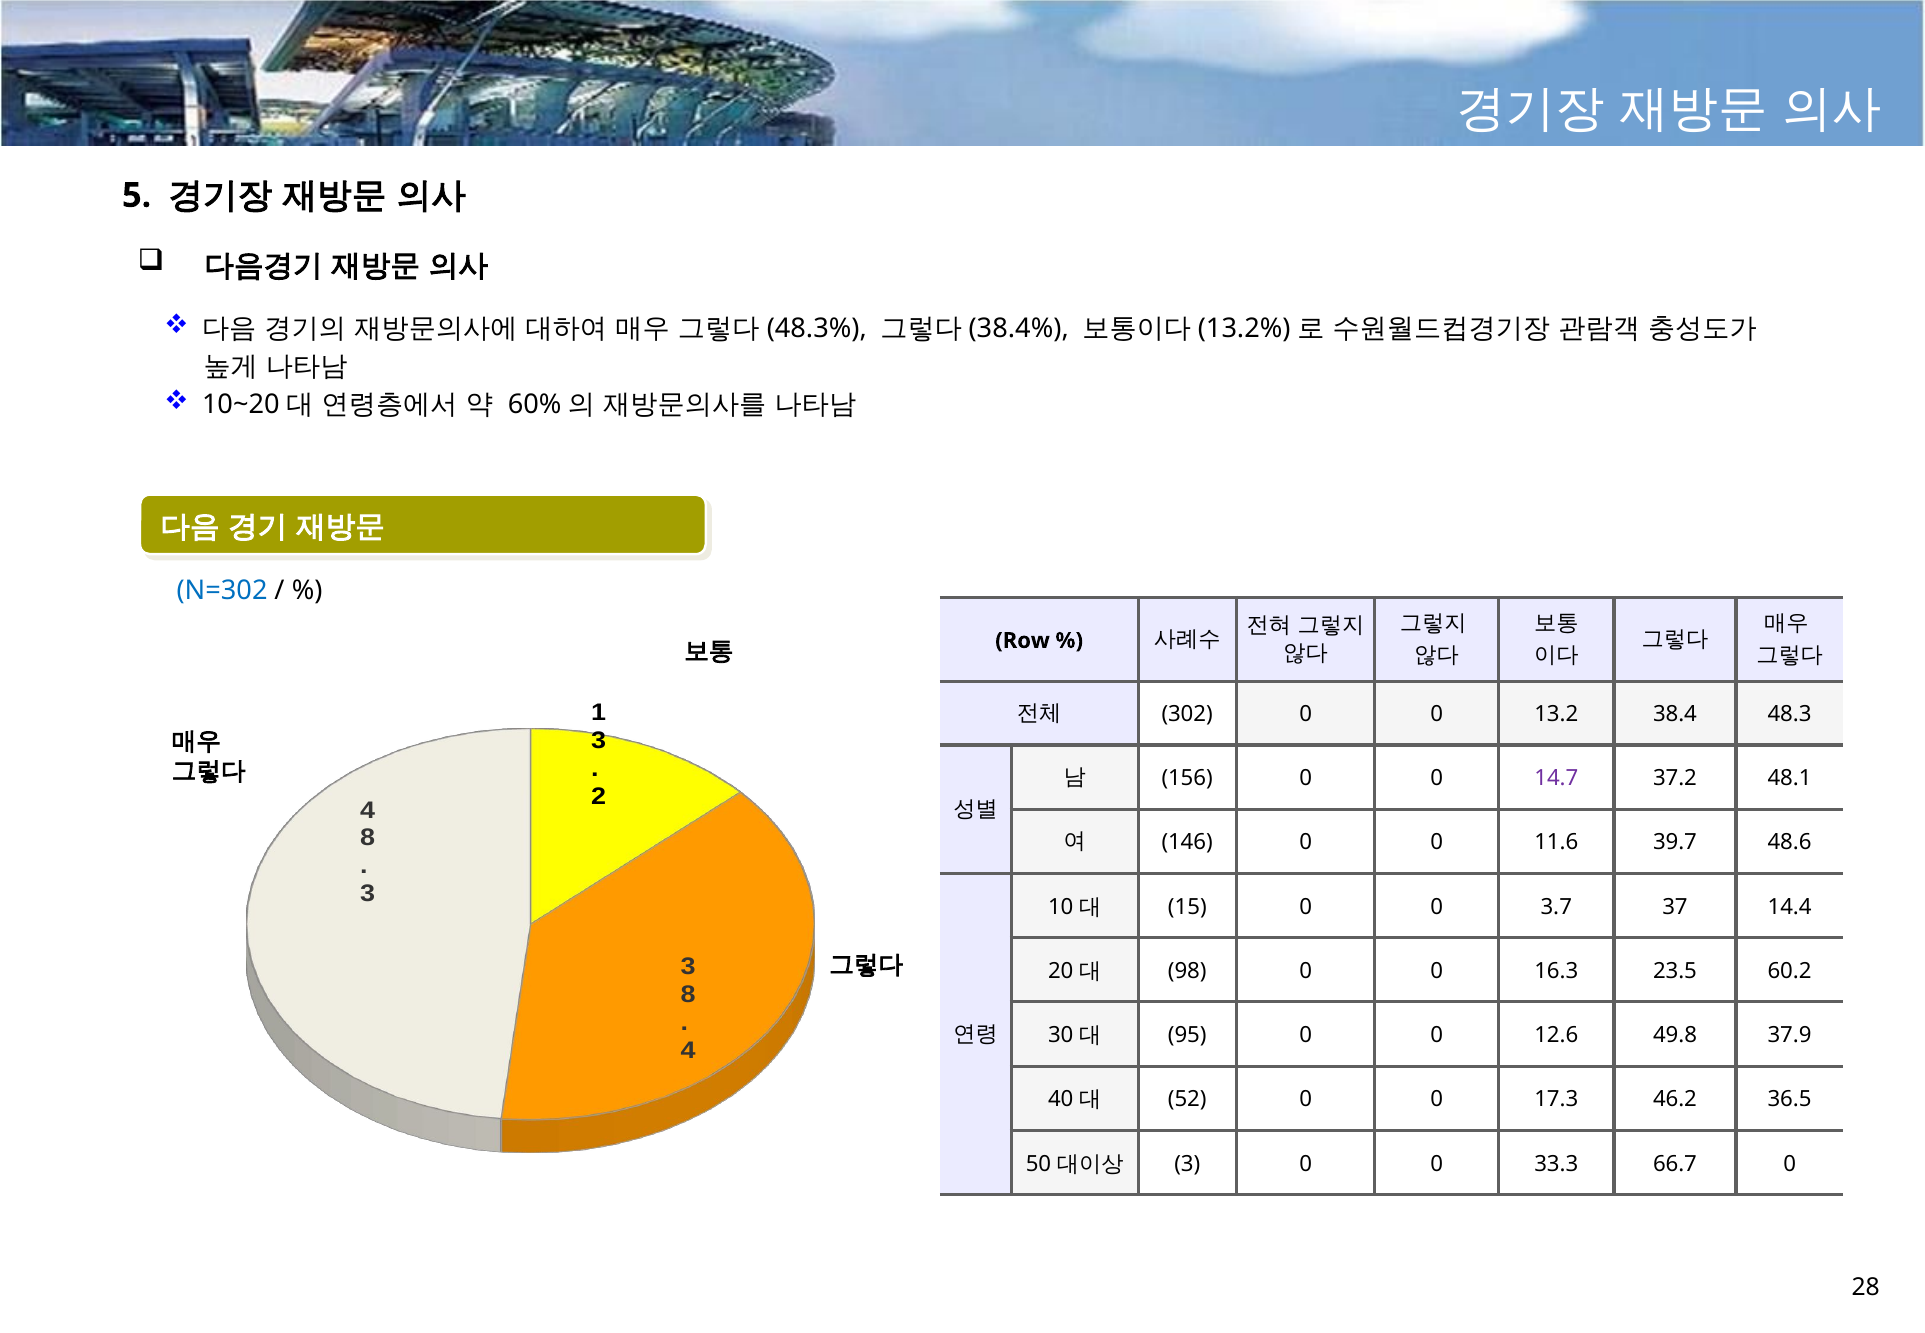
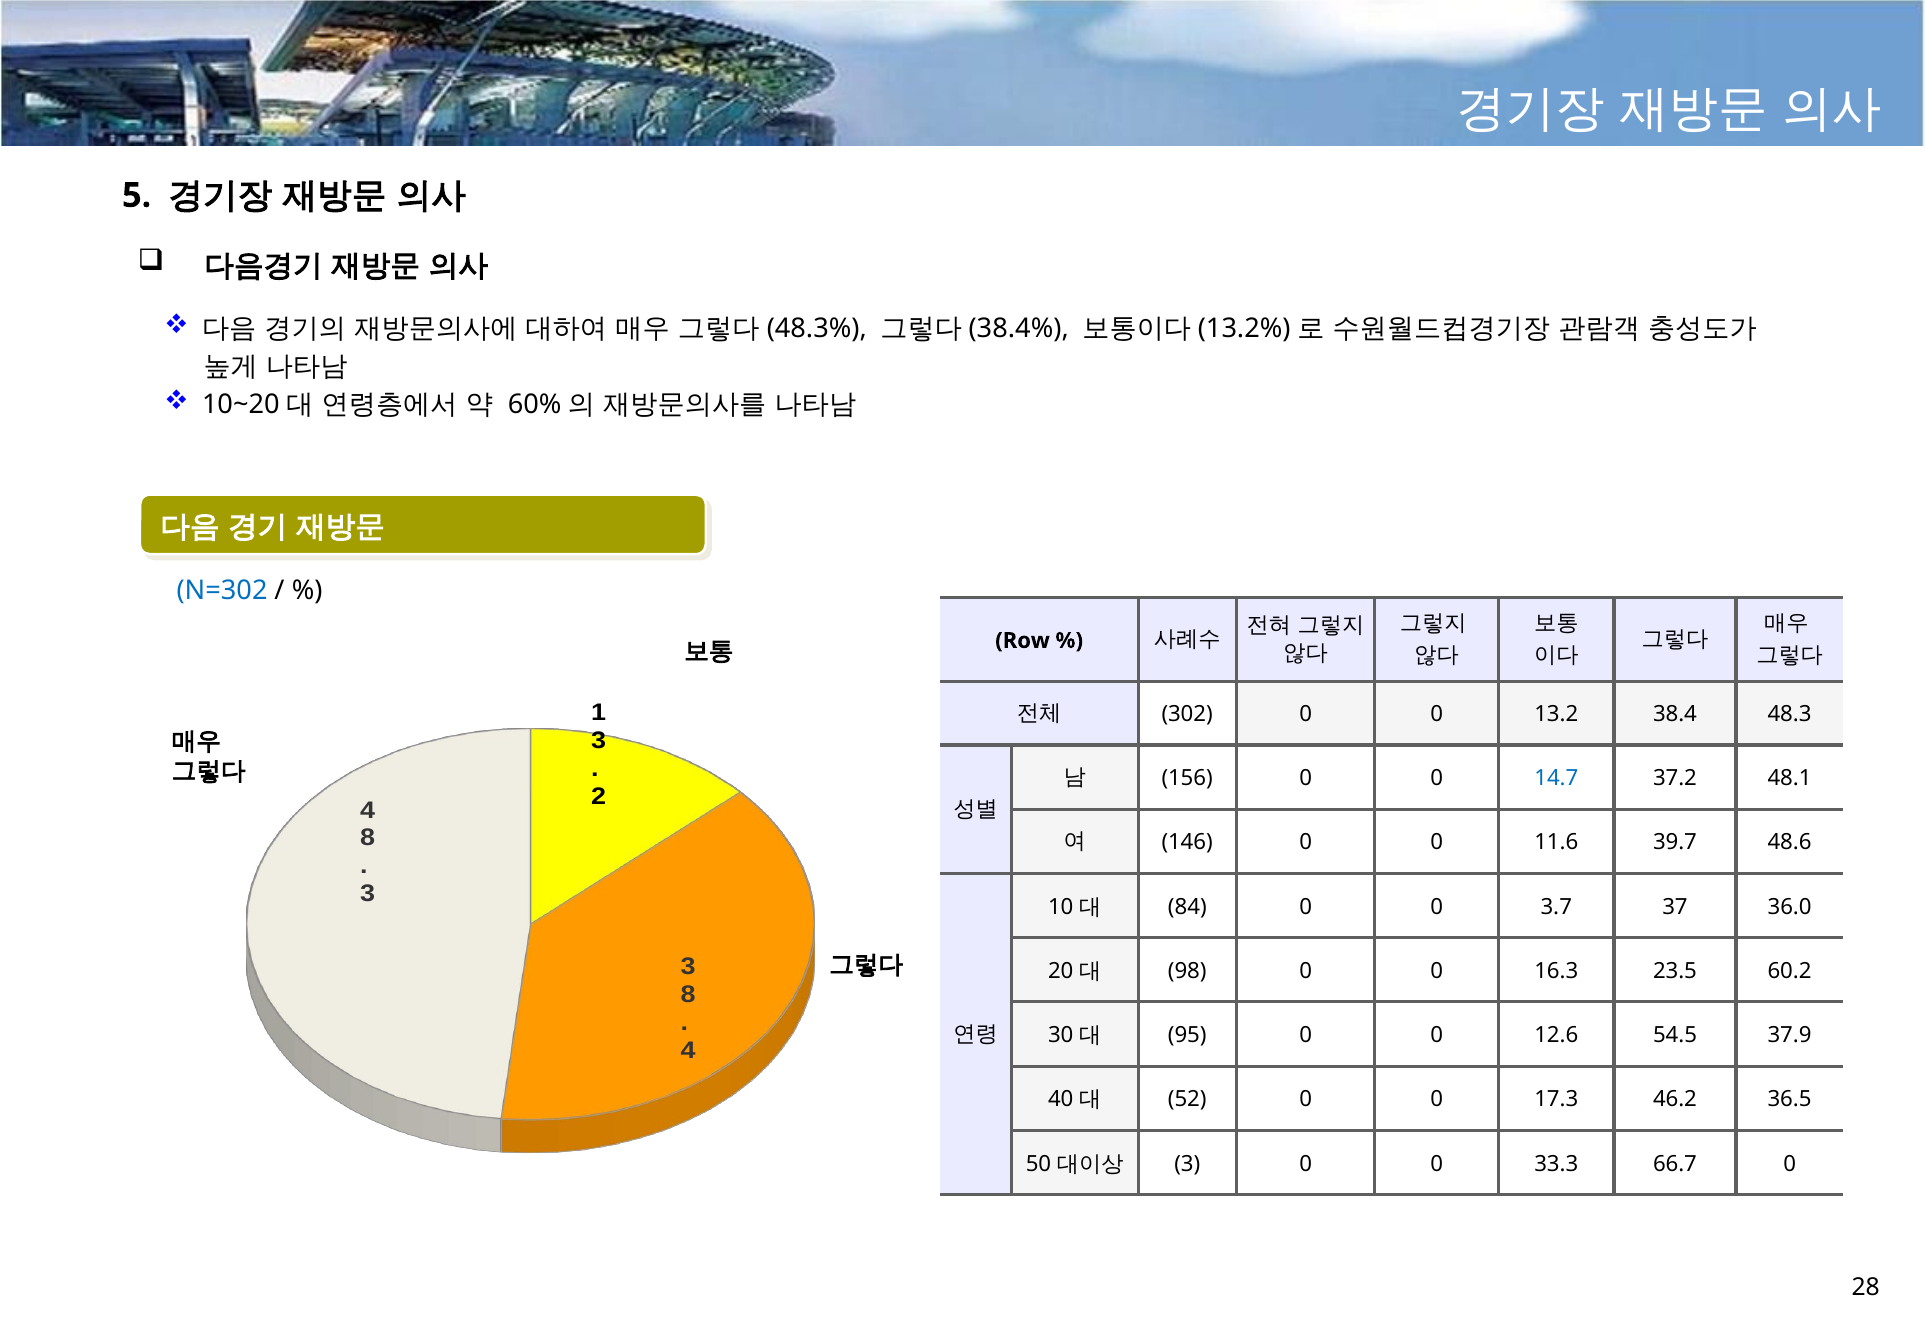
14.7 colour: purple -> blue (1556, 778)
15: 15 -> 84 (1187, 907)
14.4: 14.4 -> 36.0 (1790, 907)
49.8: 49.8 -> 54.5 (1675, 1035)
